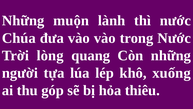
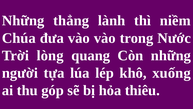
muộn: muộn -> thẳng (71, 21)
thì nước: nước -> niềm (175, 21)
